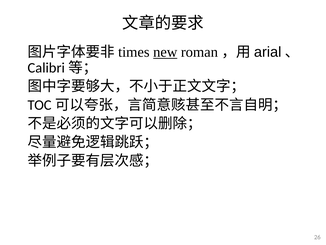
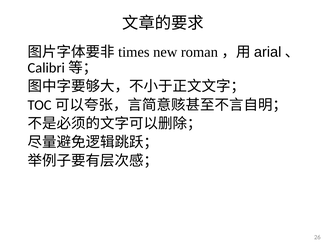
new underline: present -> none (165, 52)
